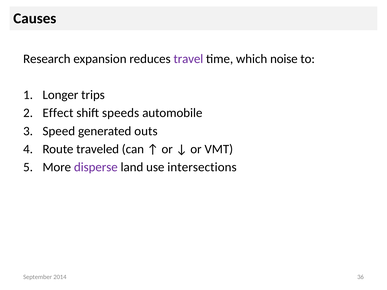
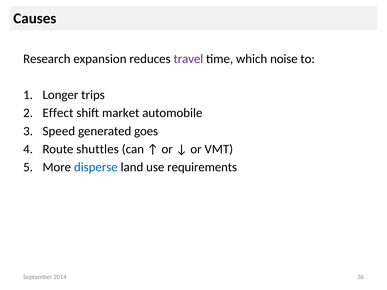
speeds: speeds -> market (121, 113)
outs: outs -> goes (146, 131)
traveled: traveled -> shuttles (98, 149)
disperse colour: purple -> blue (96, 167)
intersections: intersections -> requirements (202, 167)
